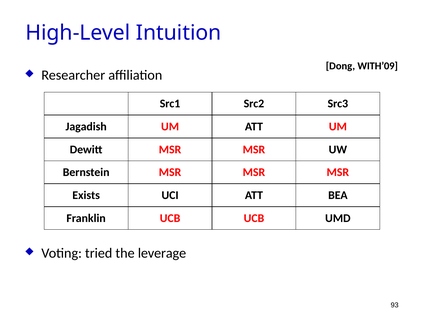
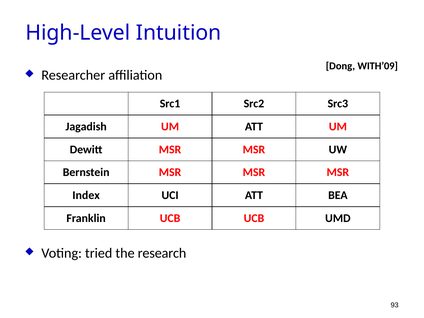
Exists: Exists -> Index (86, 195)
leverage: leverage -> research (162, 253)
